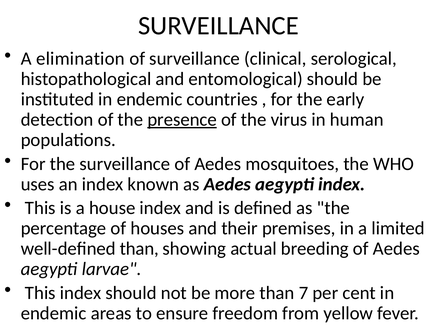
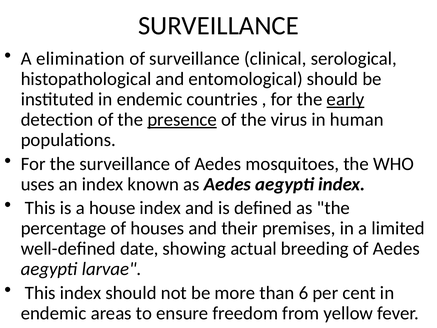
early underline: none -> present (346, 99)
well-defined than: than -> date (139, 249)
7: 7 -> 6 (303, 293)
